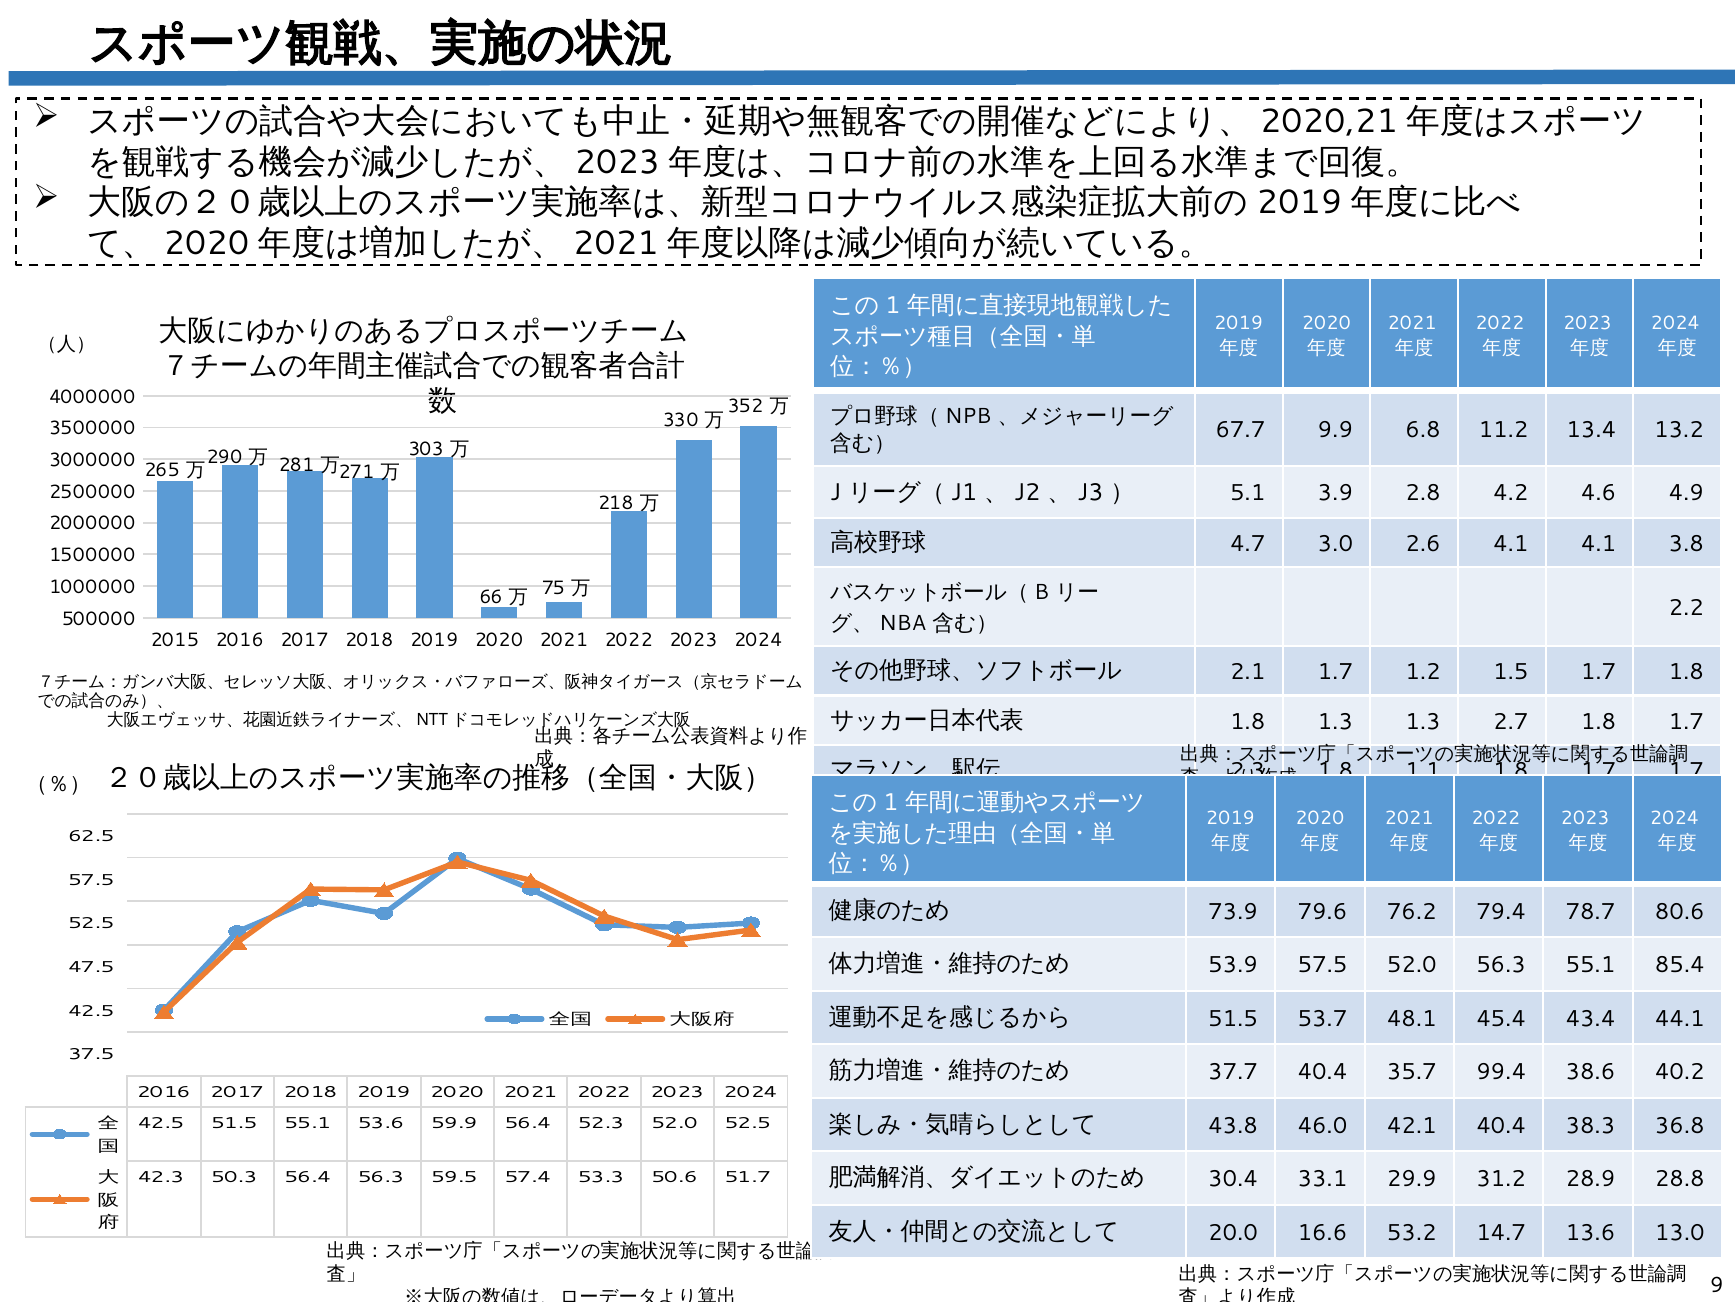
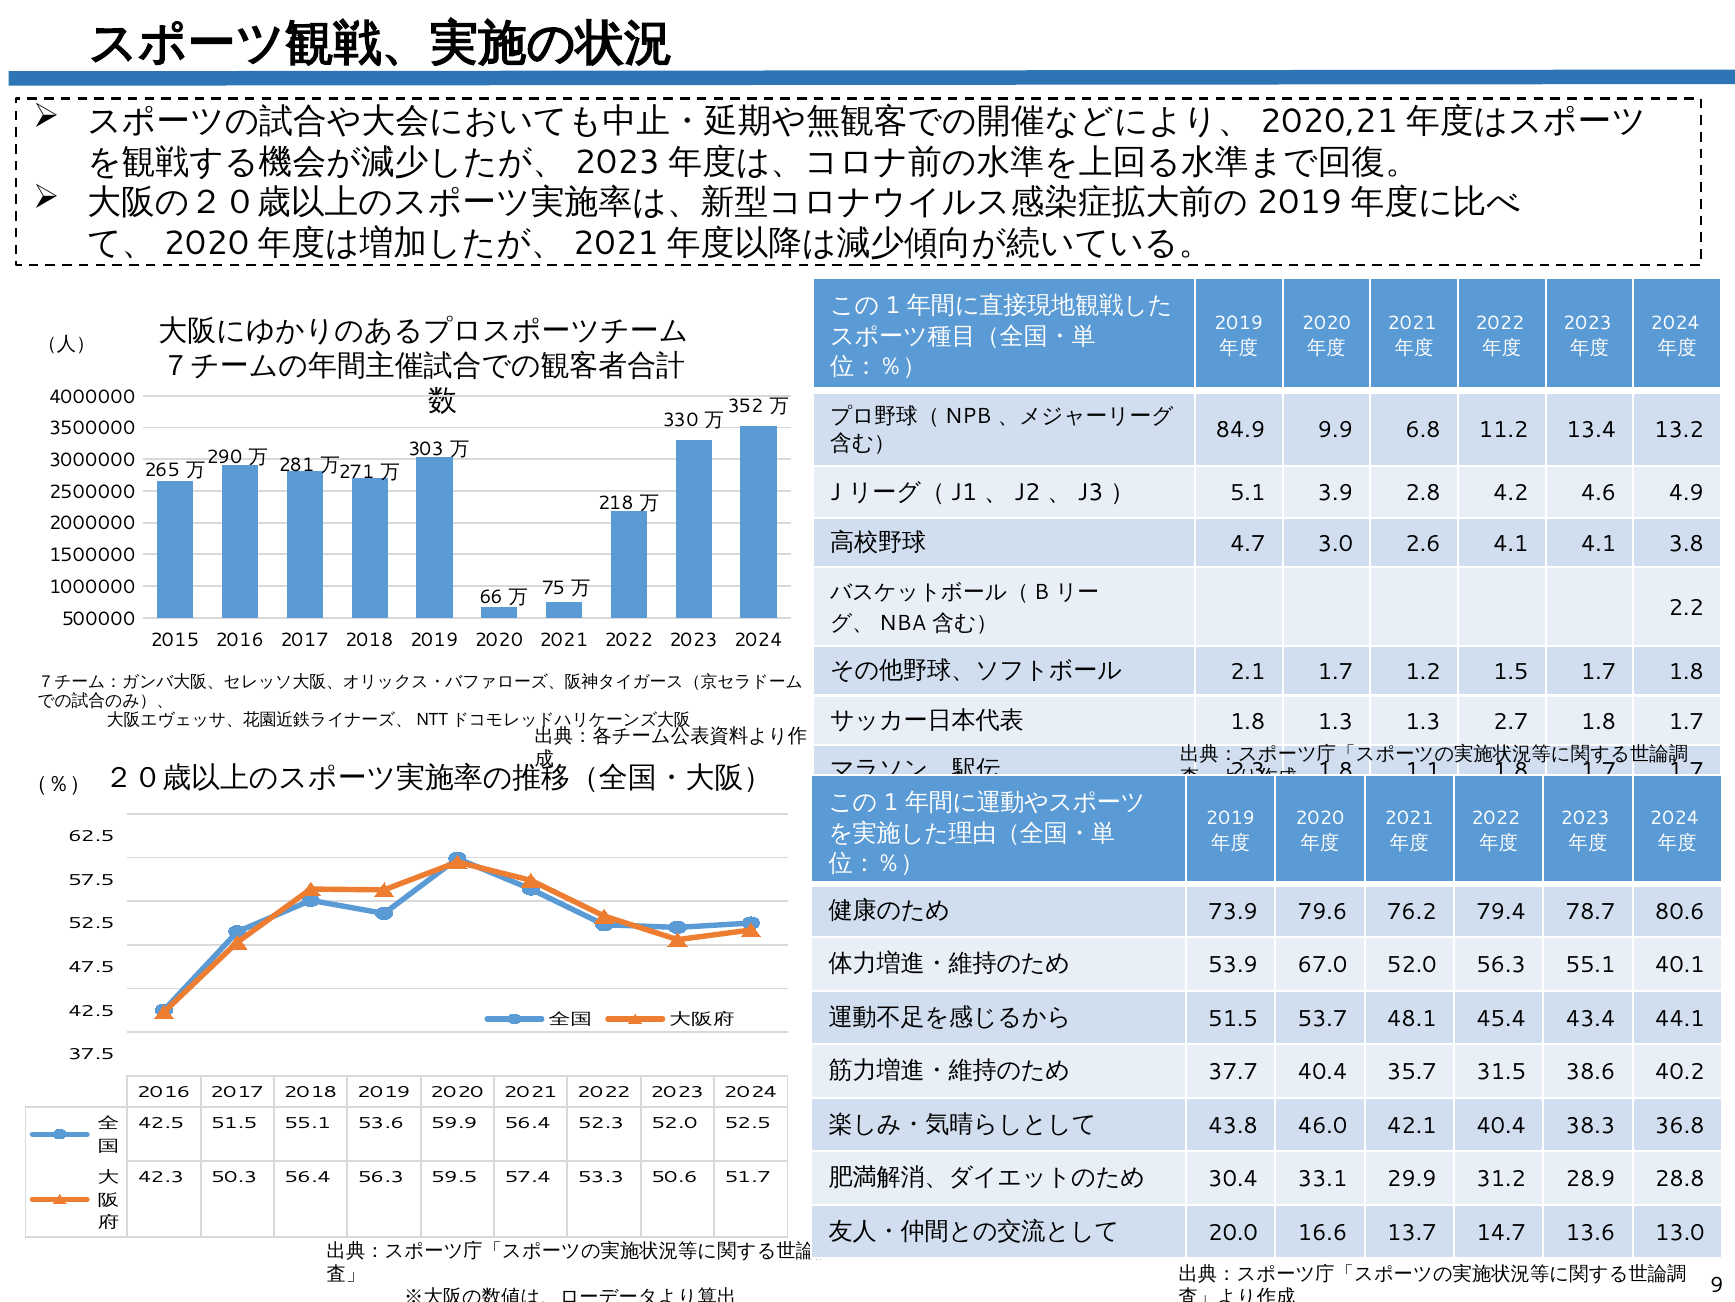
67.7: 67.7 -> 84.9 (1240, 429)
53.9 57.5: 57.5 -> 67.0 (1322, 965)
85.4: 85.4 -> 40.1 (1680, 965)
99.4: 99.4 -> 31.5 (1501, 1072)
53.2: 53.2 -> 13.7 (1412, 1232)
